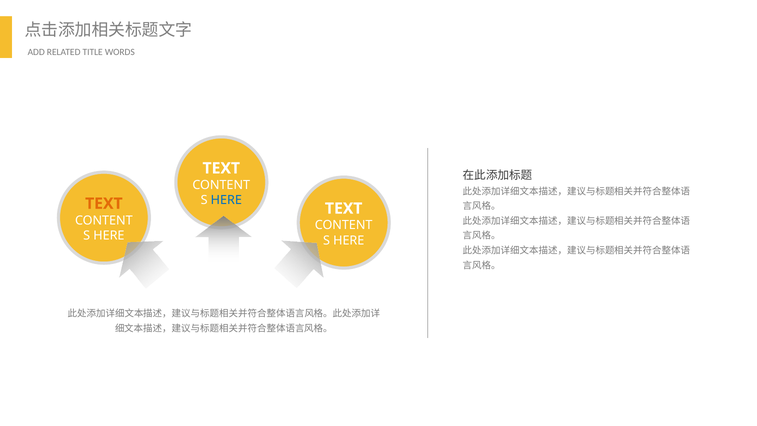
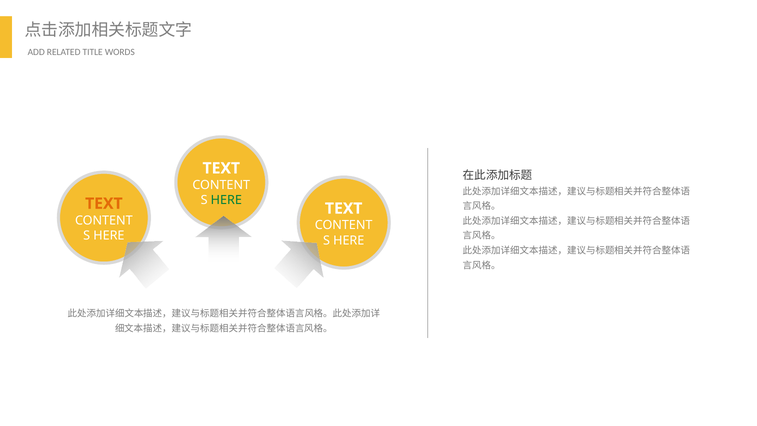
HERE colour: blue -> green (226, 200)
